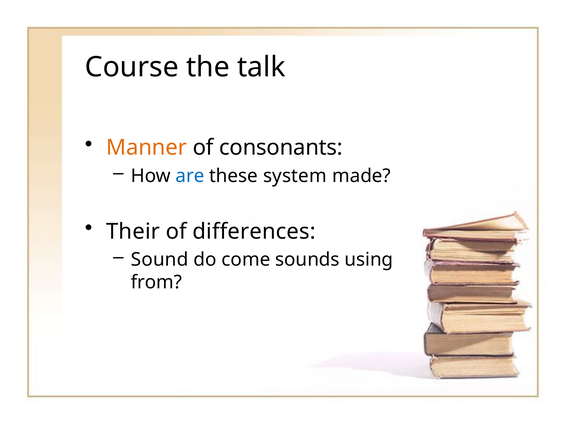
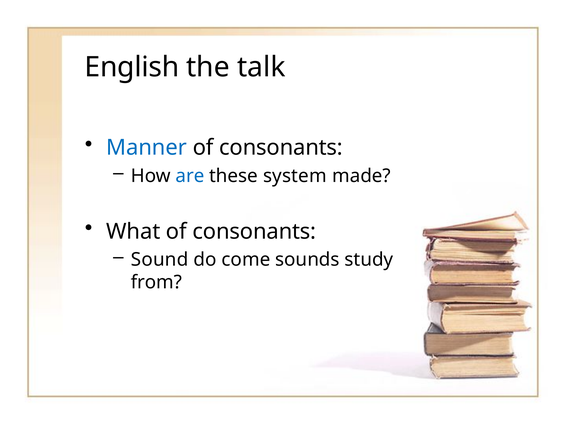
Course: Course -> English (132, 67)
Manner colour: orange -> blue (147, 147)
Their: Their -> What (133, 231)
differences: differences -> consonants (254, 231)
using: using -> study (369, 259)
